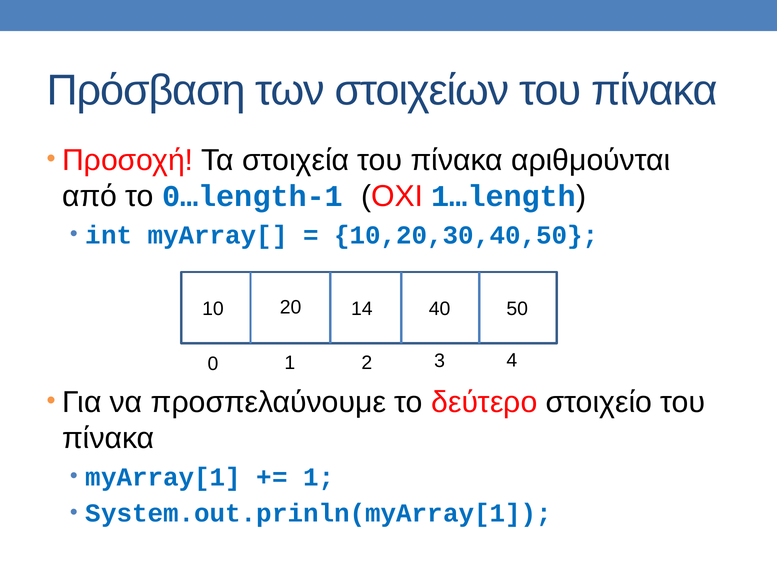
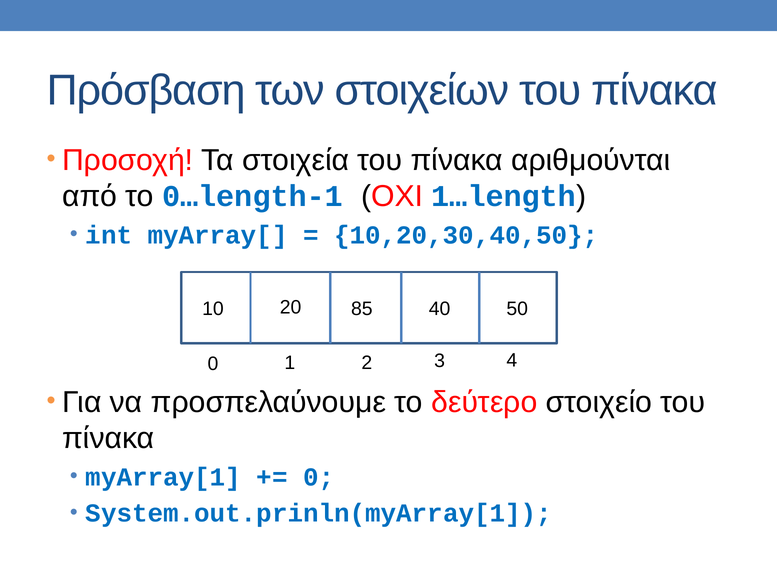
14: 14 -> 85 (362, 309)
1: 1 -> 0 (319, 477)
